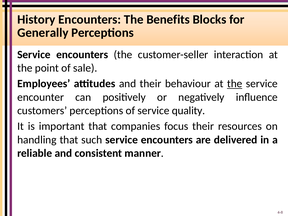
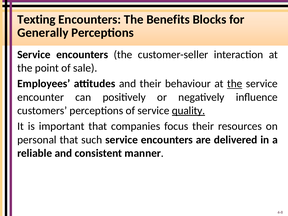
History: History -> Texting (36, 20)
quality underline: none -> present (189, 111)
handling: handling -> personal (37, 140)
